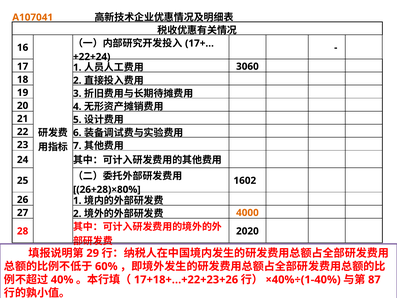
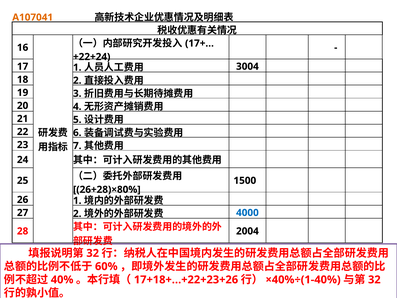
3060: 3060 -> 3004 (247, 66)
1602: 1602 -> 1500 (245, 180)
4000 colour: orange -> blue (247, 213)
2020: 2020 -> 2004 (247, 231)
29: 29 -> 32 (93, 253)
87: 87 -> 32 (374, 279)
